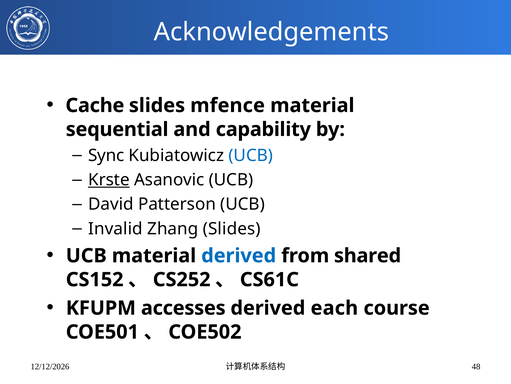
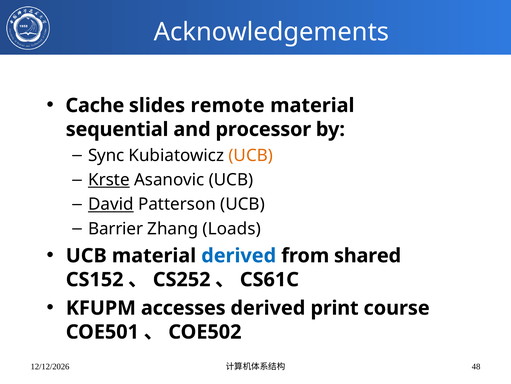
mfence: mfence -> remote (228, 105)
capability: capability -> processor (263, 129)
UCB colour: blue -> orange (251, 155)
David underline: none -> present (111, 204)
Invalid: Invalid -> Barrier (116, 228)
Zhang Slides: Slides -> Loads (232, 228)
each: each -> print (335, 308)
